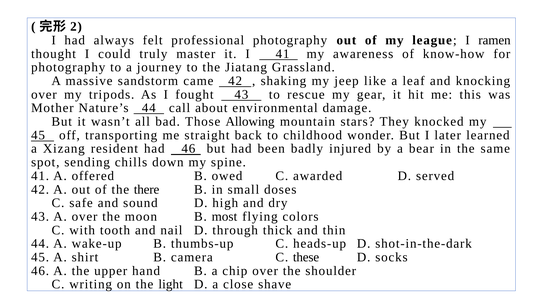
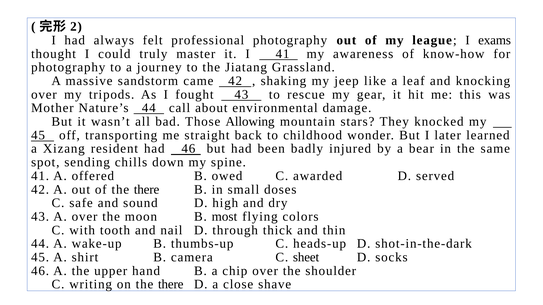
ramen: ramen -> exams (495, 40)
these: these -> sheet (306, 258)
on the light: light -> there (171, 285)
